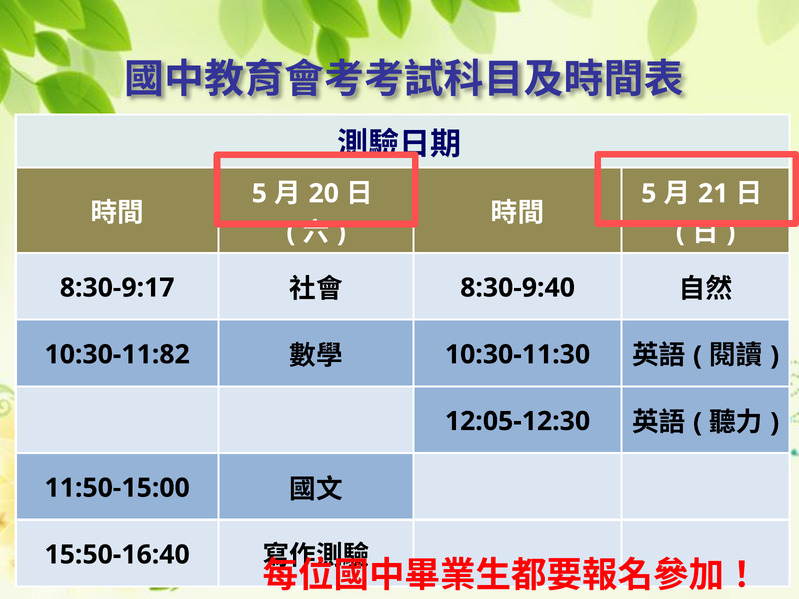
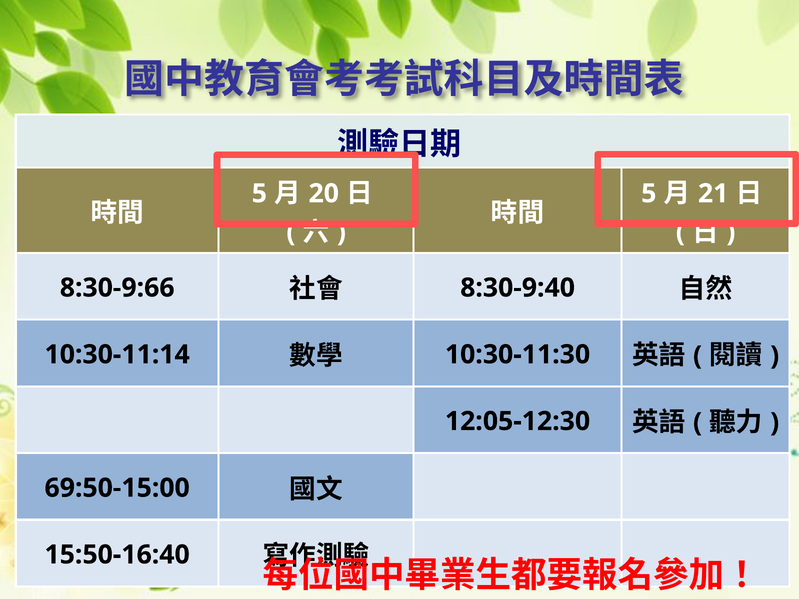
8:30-9:17: 8:30-9:17 -> 8:30-9:66 (117, 288)
10:30-11:82: 10:30-11:82 -> 10:30-11:14 (117, 355)
11:50-15:00: 11:50-15:00 -> 69:50-15:00 (117, 488)
